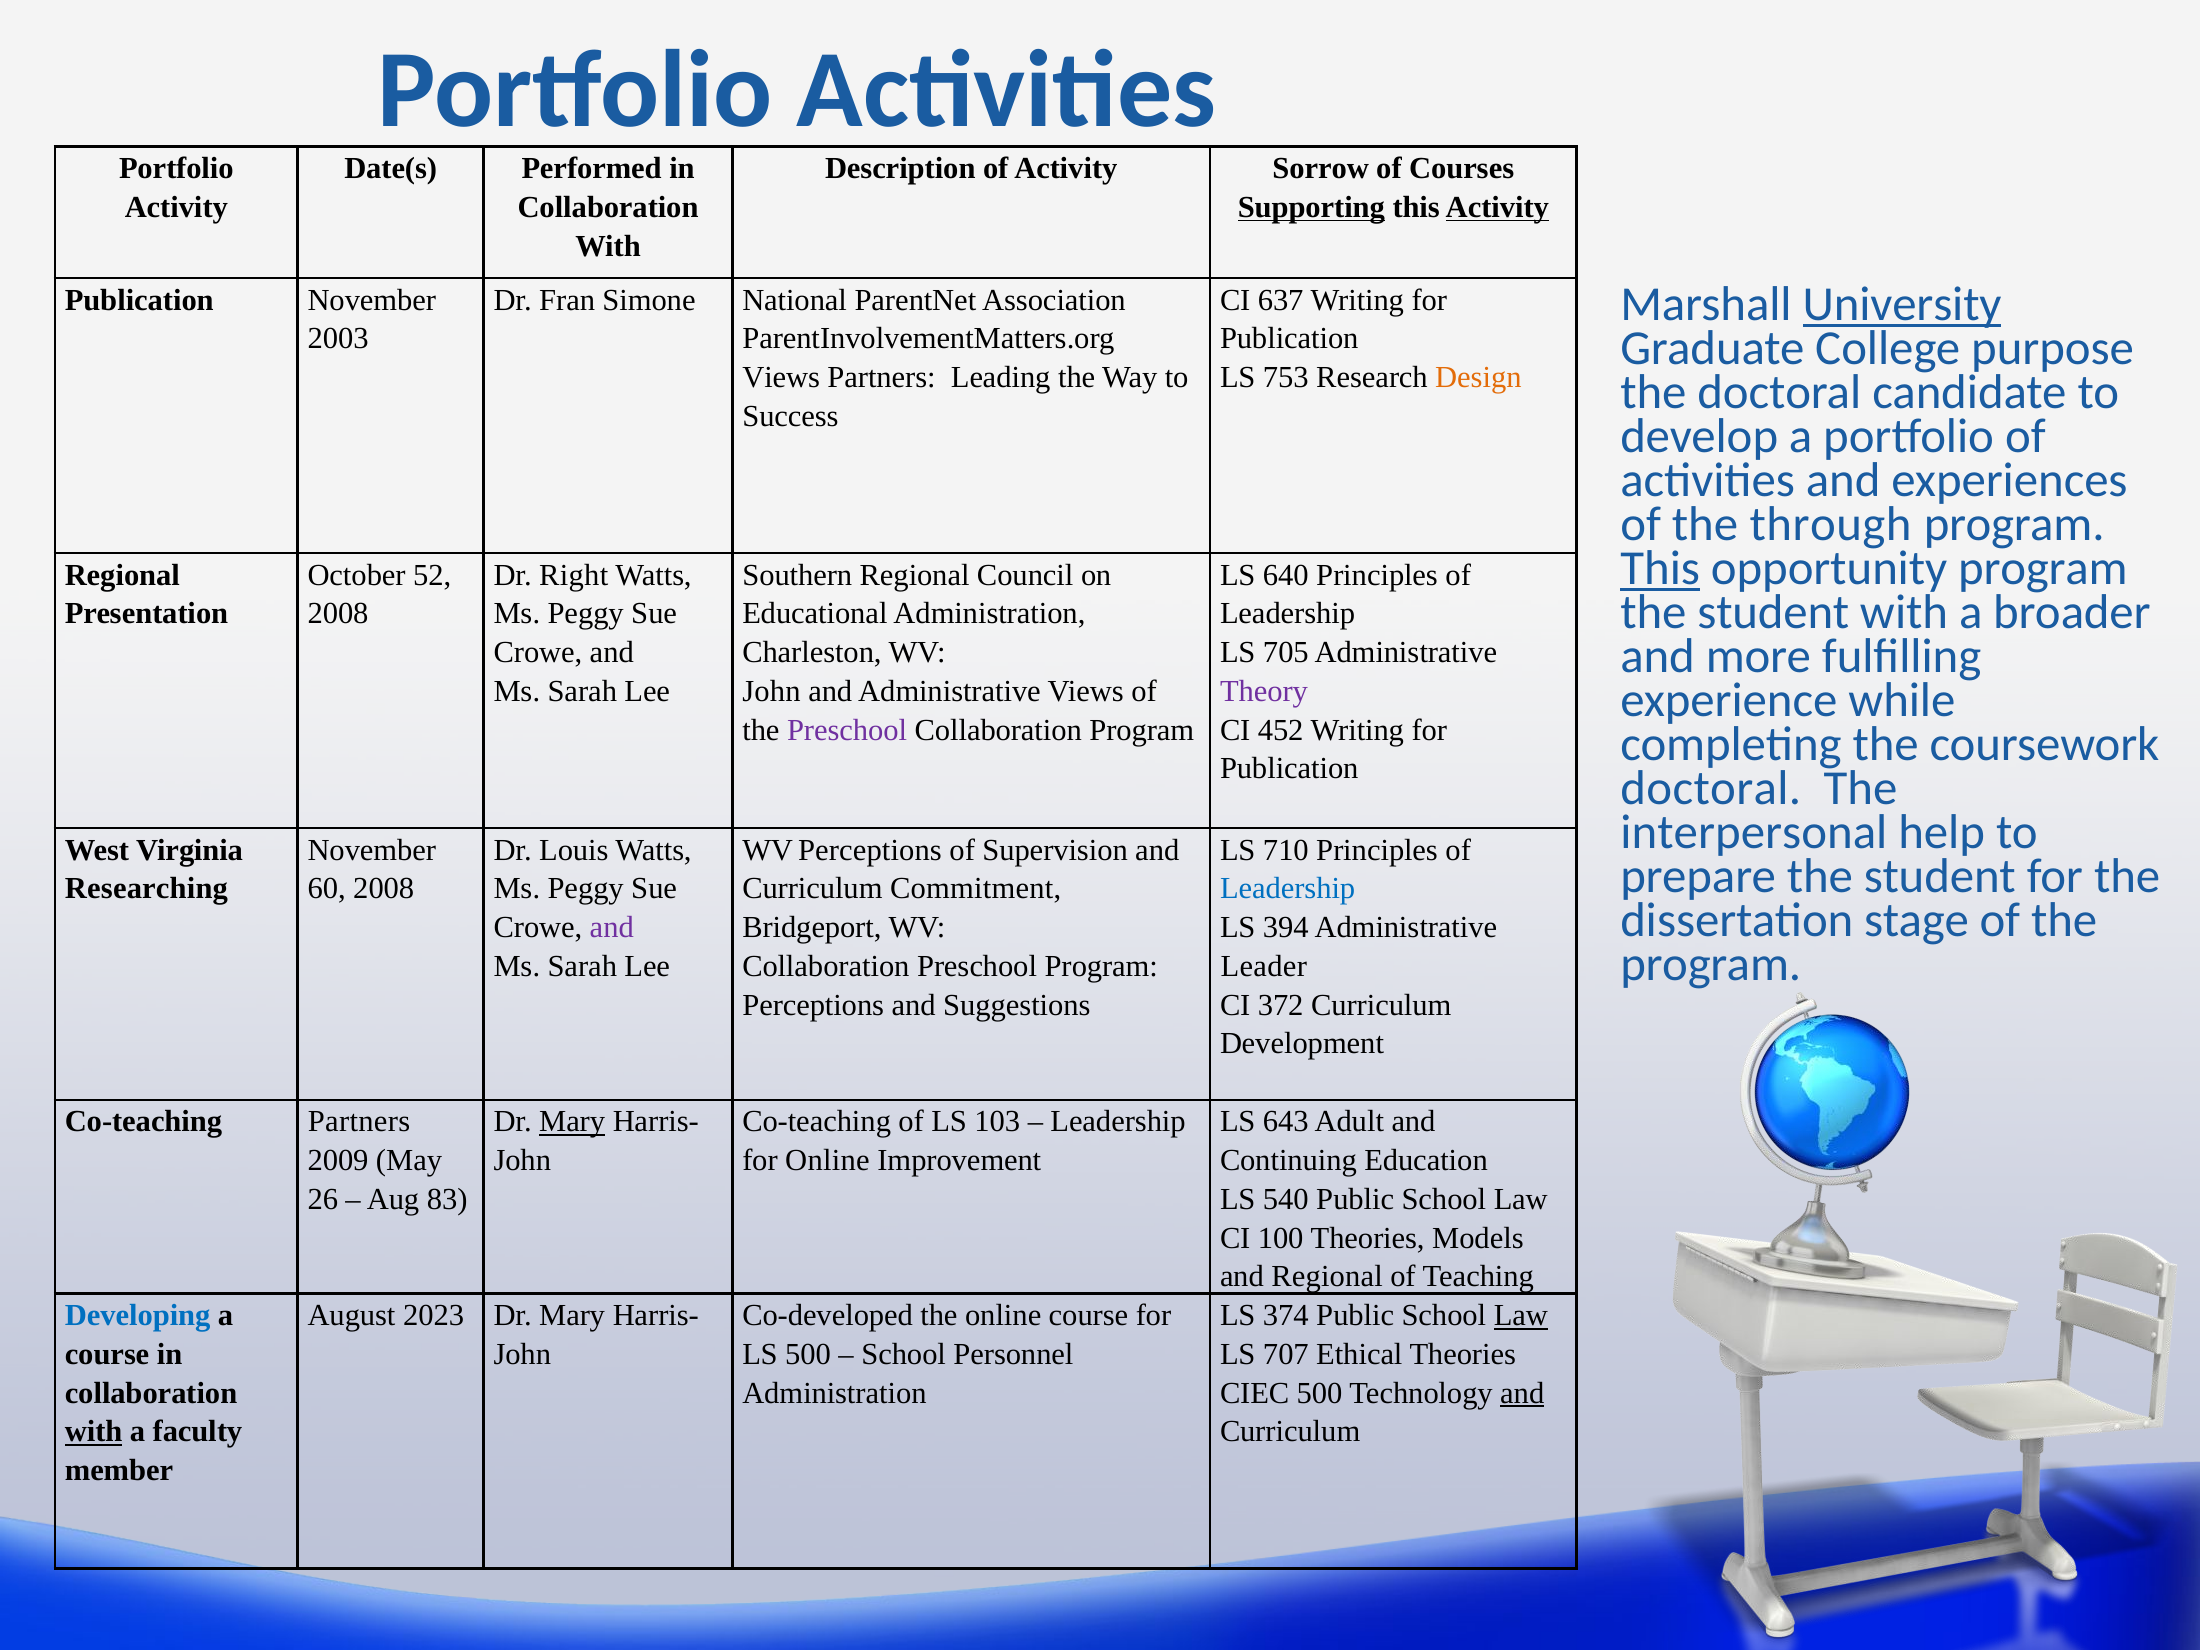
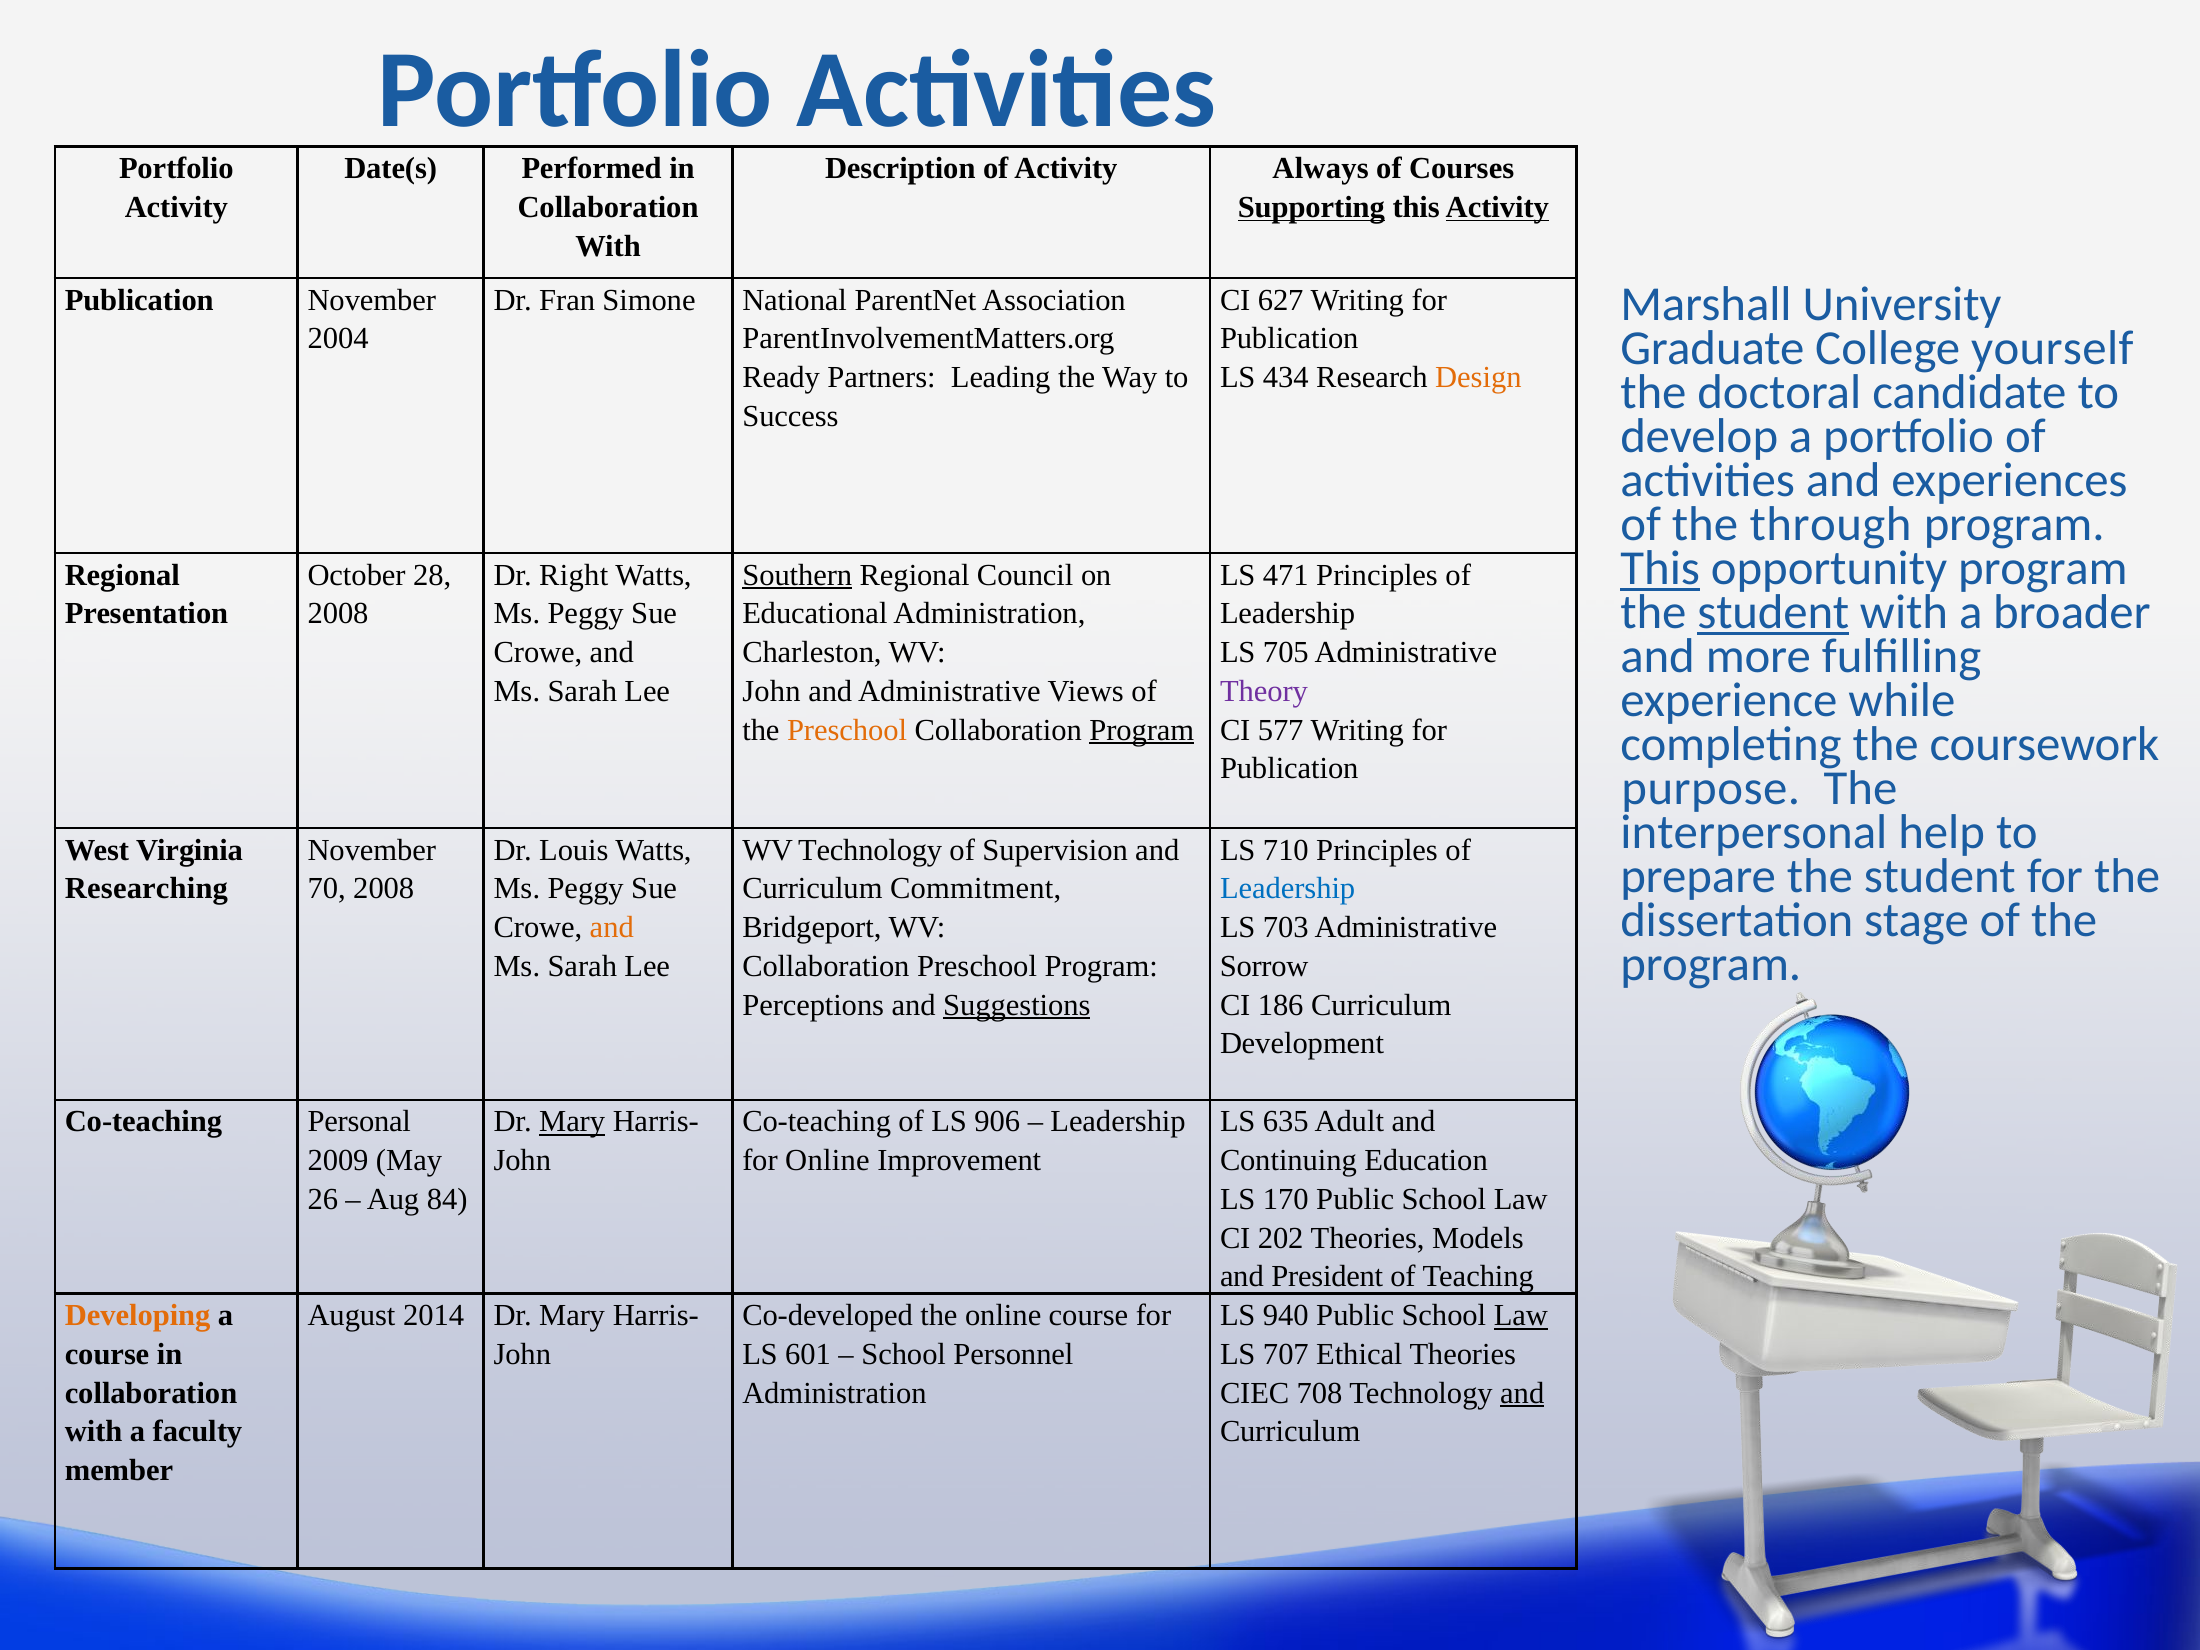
Sorrow: Sorrow -> Always (1321, 169)
University underline: present -> none (1902, 304)
637: 637 -> 627 (1281, 300)
2003: 2003 -> 2004 (338, 339)
purpose: purpose -> yourself (2052, 348)
Views: Views -> Ready (781, 378)
753: 753 -> 434 (1286, 378)
52: 52 -> 28 (432, 575)
Southern underline: none -> present (797, 575)
640: 640 -> 471 (1286, 575)
student underline: none -> present (1773, 612)
Preschool colour: purple -> orange (847, 730)
Program underline: none -> present (1142, 730)
452: 452 -> 577 (1281, 730)
doctoral: doctoral -> purpose (1711, 788)
WV Perceptions: Perceptions -> Technology (870, 850)
60: 60 -> 70 (327, 889)
and colour: purple -> orange (612, 928)
394: 394 -> 703 (1286, 928)
Leader: Leader -> Sorrow (1264, 966)
Suggestions underline: none -> present (1017, 1005)
372: 372 -> 186 (1281, 1005)
Co-teaching Partners: Partners -> Personal (359, 1122)
103: 103 -> 906 (997, 1122)
643: 643 -> 635 (1286, 1122)
83: 83 -> 84 (447, 1199)
540: 540 -> 170 (1286, 1199)
100: 100 -> 202 (1281, 1238)
and Regional: Regional -> President (1327, 1277)
Developing colour: blue -> orange (138, 1316)
2023: 2023 -> 2014 (434, 1316)
374: 374 -> 940 (1286, 1316)
LS 500: 500 -> 601 (808, 1354)
CIEC 500: 500 -> 708 (1320, 1393)
with underline: present -> none (94, 1432)
